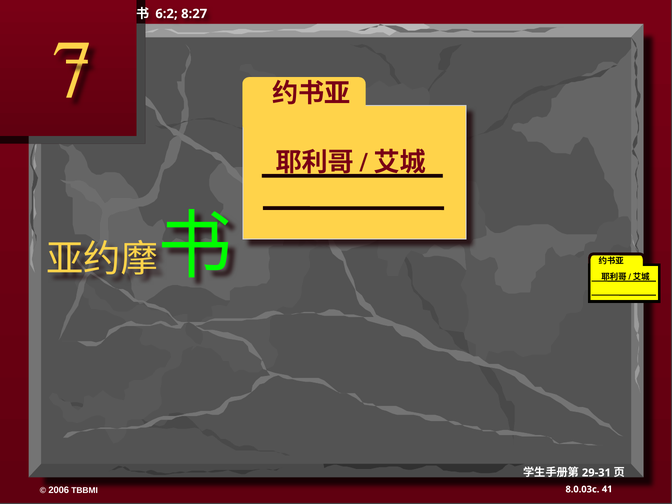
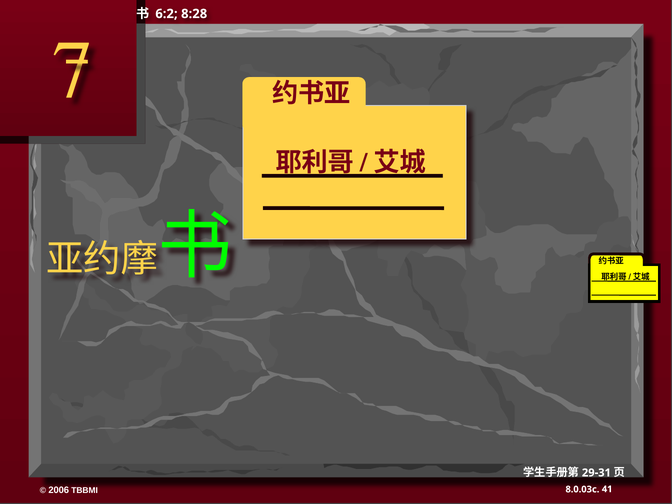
8:27: 8:27 -> 8:28 (194, 14)
